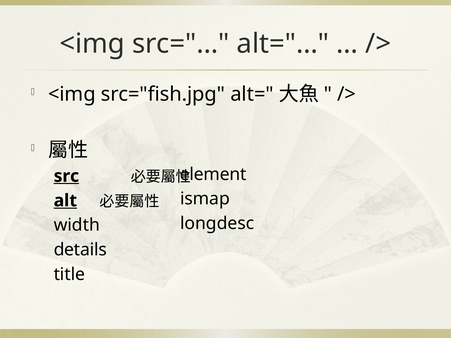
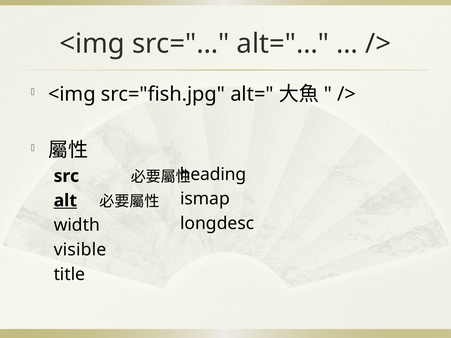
element: element -> heading (213, 174)
src underline: present -> none (66, 176)
details: details -> visible (80, 250)
